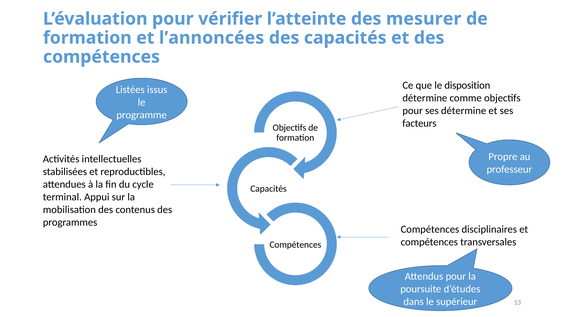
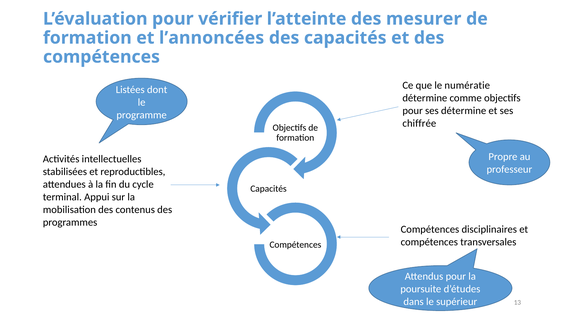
disposition: disposition -> numératie (467, 85)
issus: issus -> dont (157, 90)
facteurs: facteurs -> chiffrée (419, 123)
